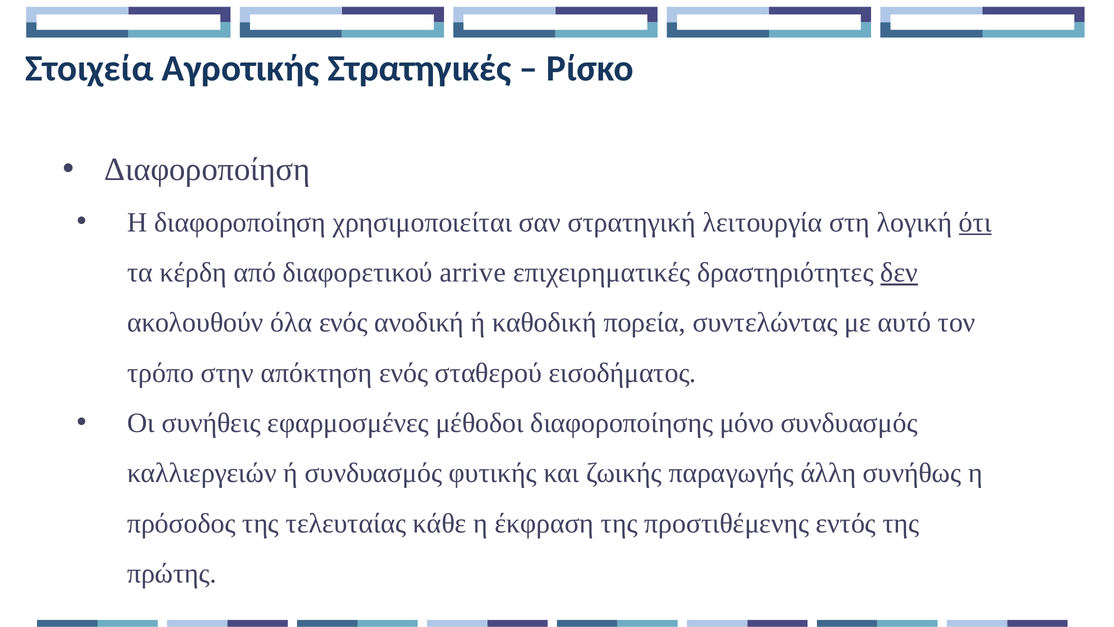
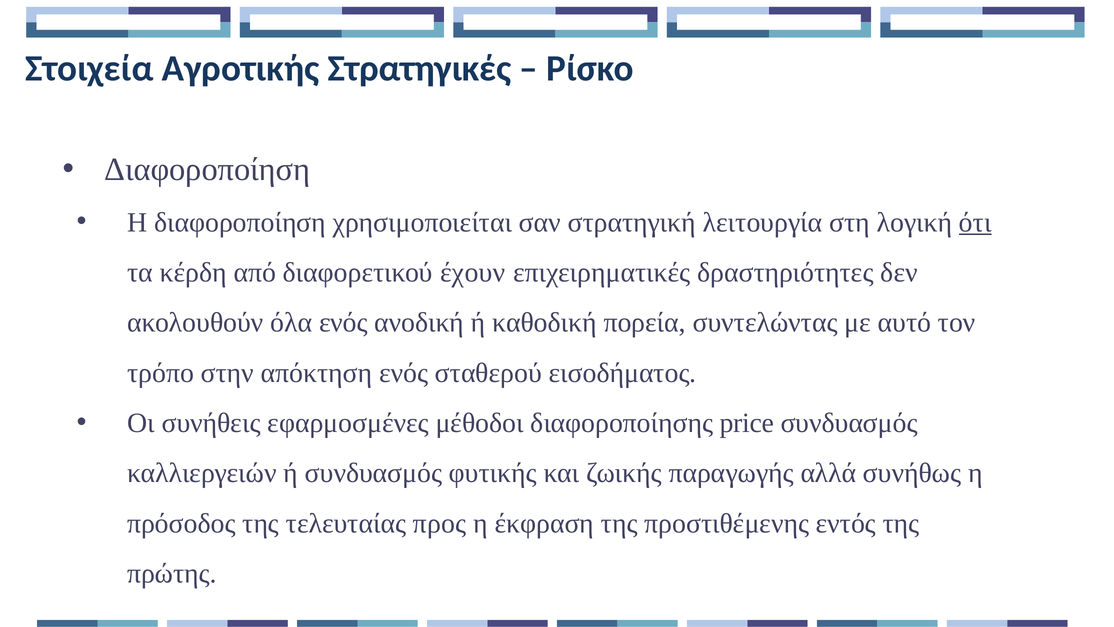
arrive: arrive -> έχουν (473, 272)
δεν underline: present -> none (899, 272)
μόνο: μόνο -> price (747, 423)
άλλη: άλλη -> αλλά (828, 473)
κάθε: κάθε -> προς (440, 523)
